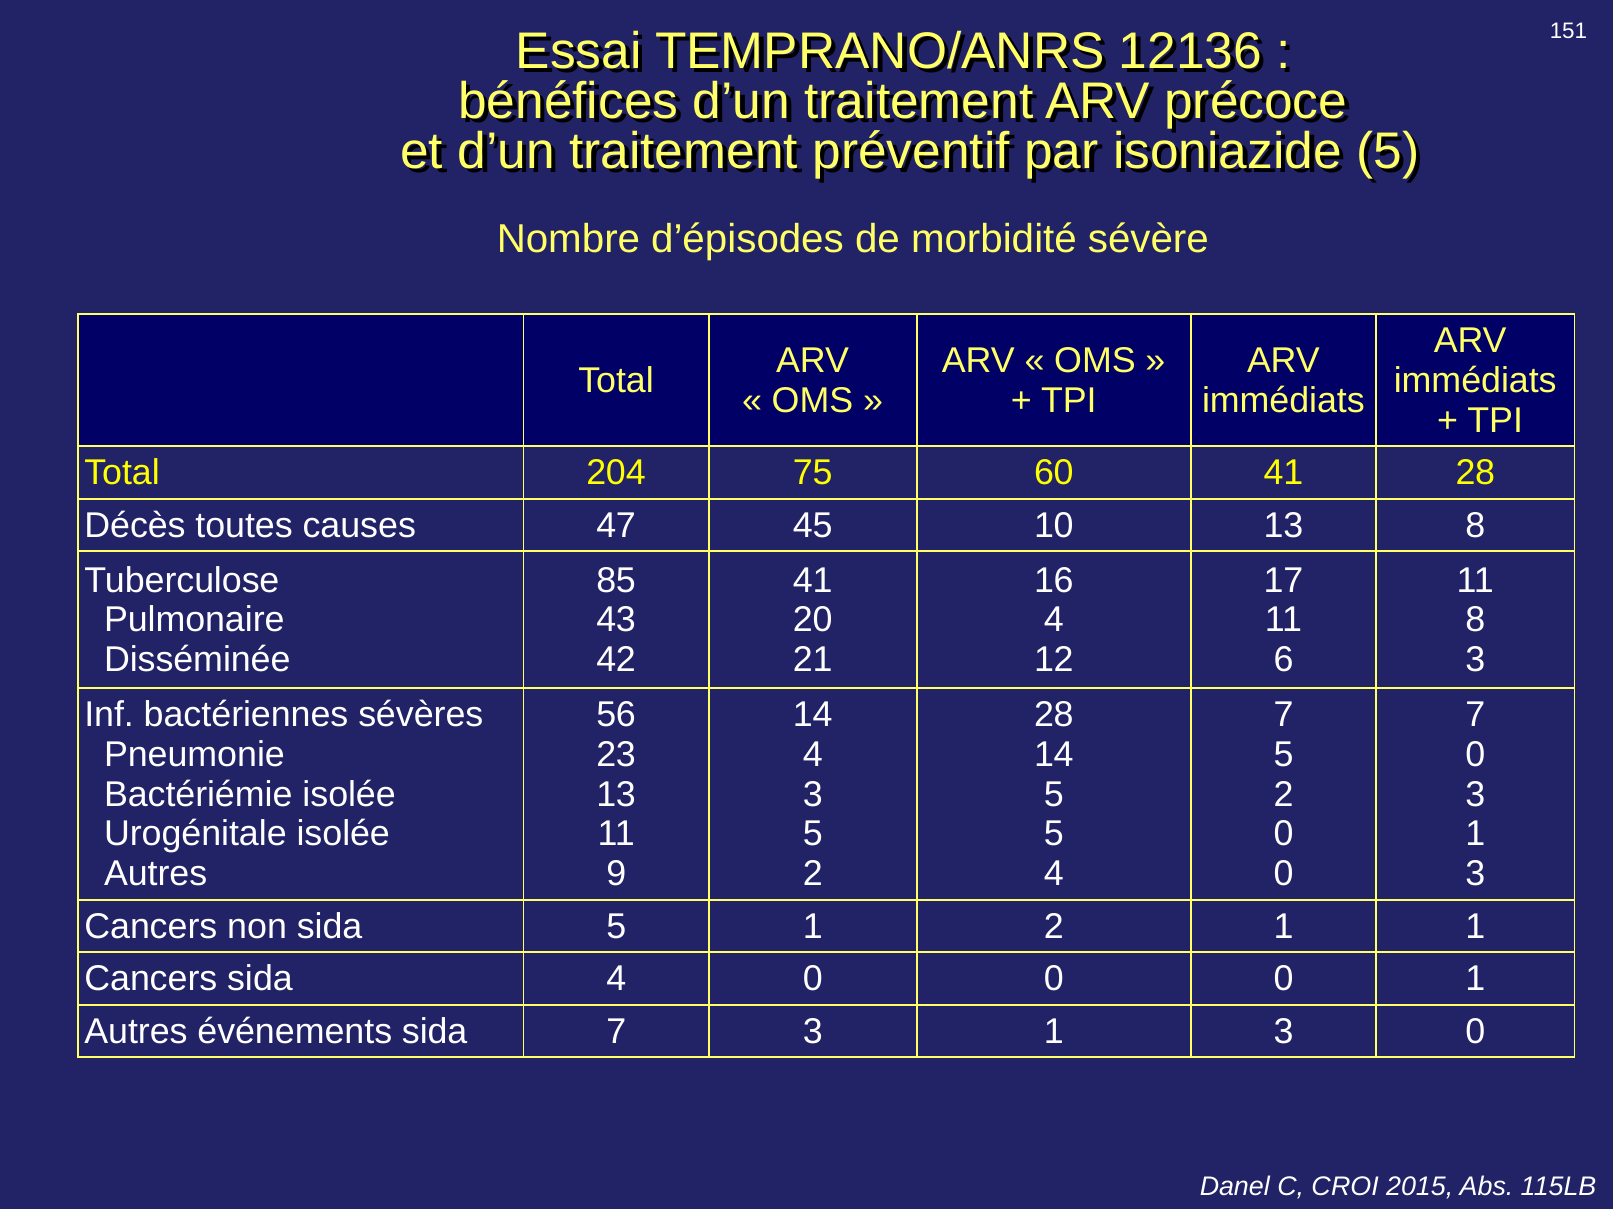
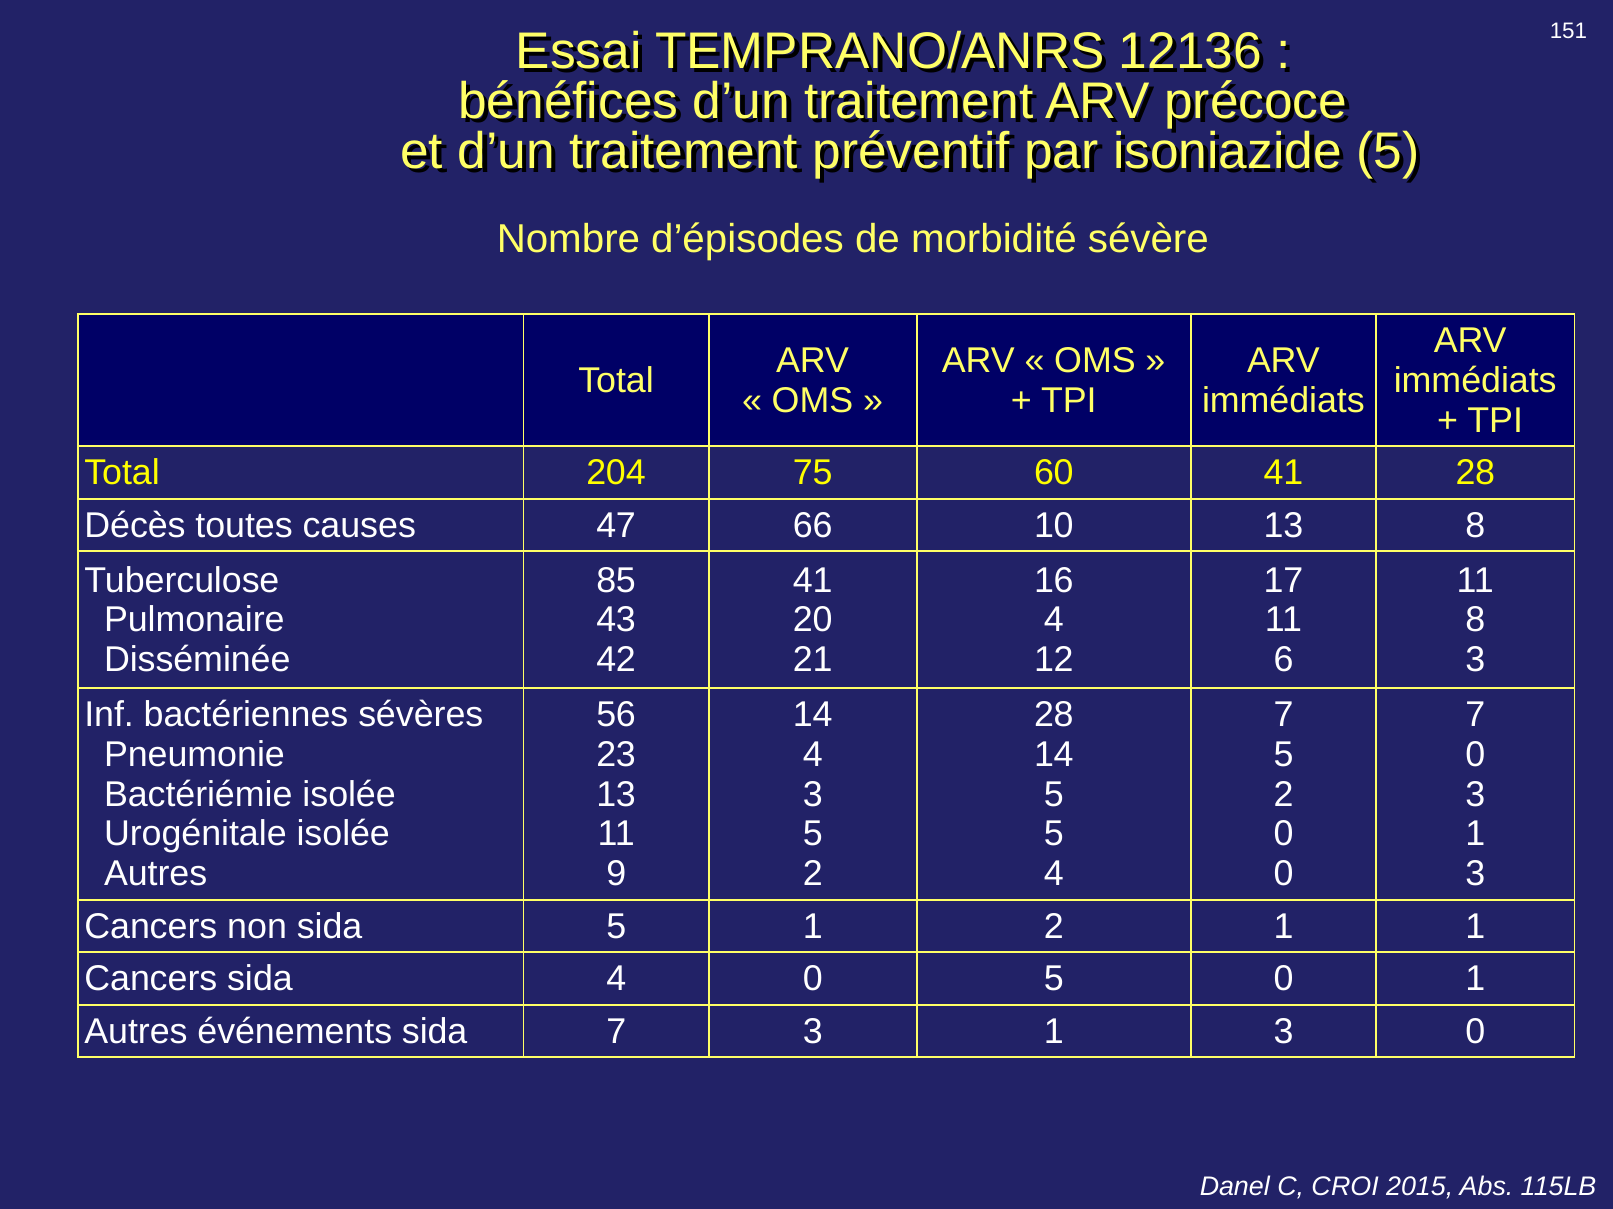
45: 45 -> 66 (813, 526)
4 0 0: 0 -> 5 (1054, 980)
